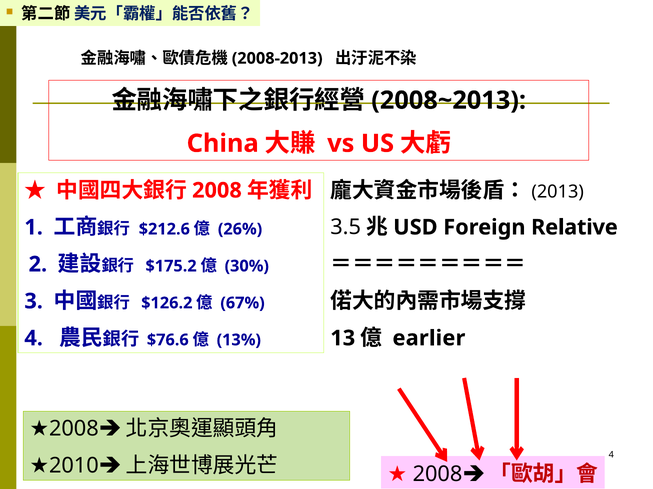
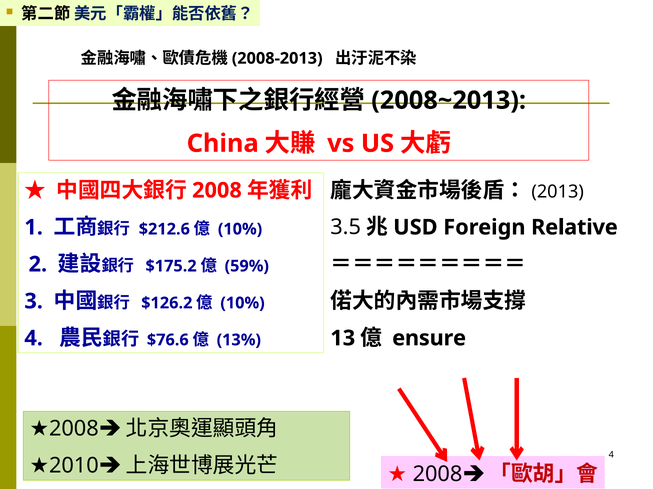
26%: 26% -> 10% (240, 229)
30%: 30% -> 59% (247, 266)
67%: 67% -> 10% (243, 303)
earlier: earlier -> ensure (429, 339)
